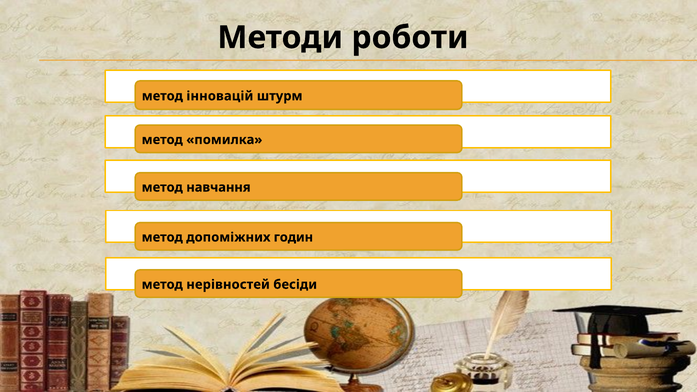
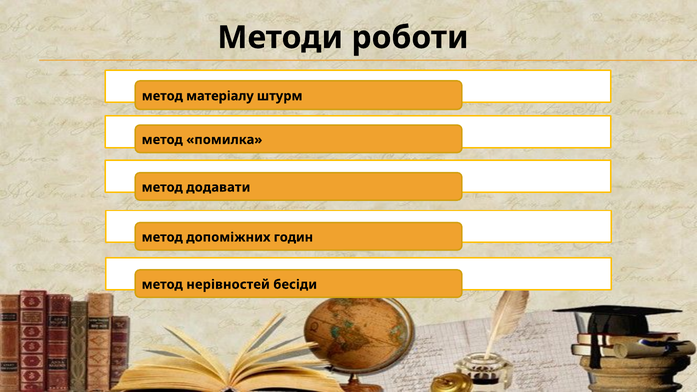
інновацій: інновацій -> матеріалу (220, 96)
навчання: навчання -> додавати (218, 187)
